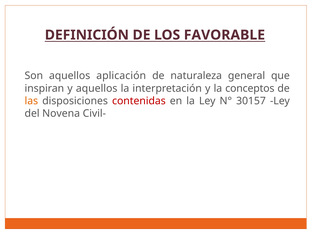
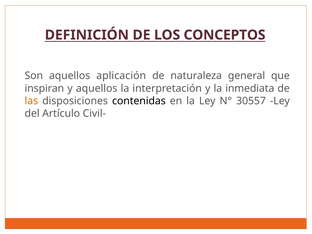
FAVORABLE: FAVORABLE -> CONCEPTOS (225, 35)
conceptos: conceptos -> inmediata (250, 88)
contenidas colour: red -> black (139, 101)
30157: 30157 -> 30557 (251, 101)
Novena: Novena -> Artículo (61, 113)
